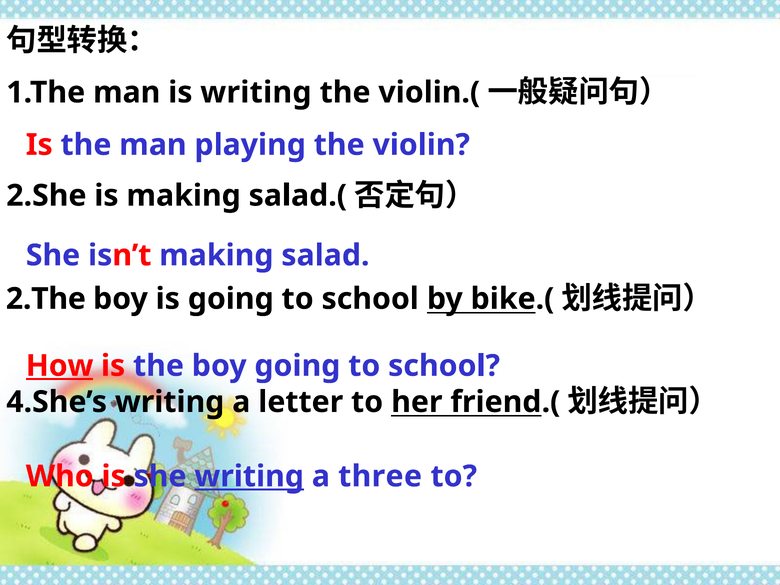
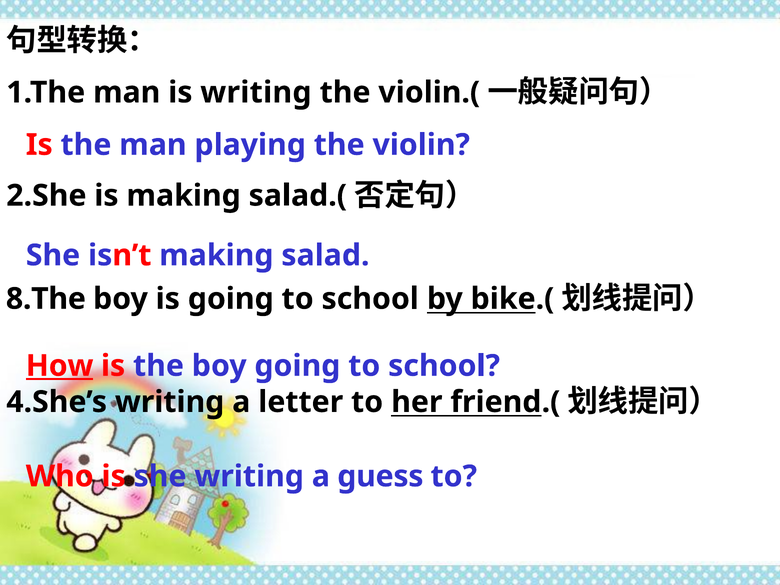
2.The: 2.The -> 8.The (46, 299)
writing underline: present -> none (249, 476)
three: three -> guess (380, 476)
